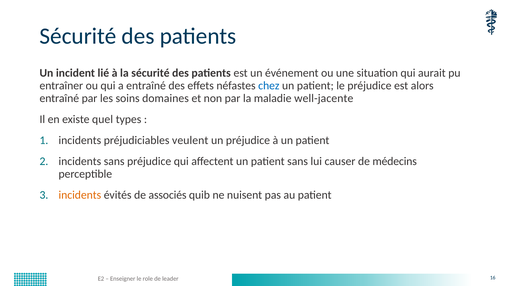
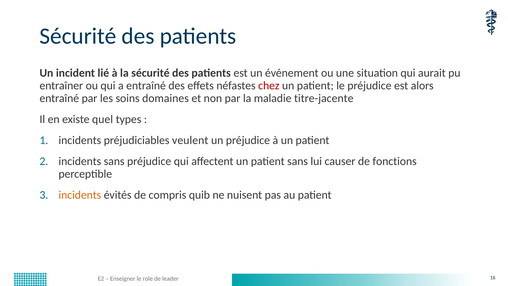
chez colour: blue -> red (269, 86)
well-jacente: well-jacente -> titre-jacente (324, 98)
médecins: médecins -> fonctions (395, 161)
associés: associés -> compris (167, 195)
